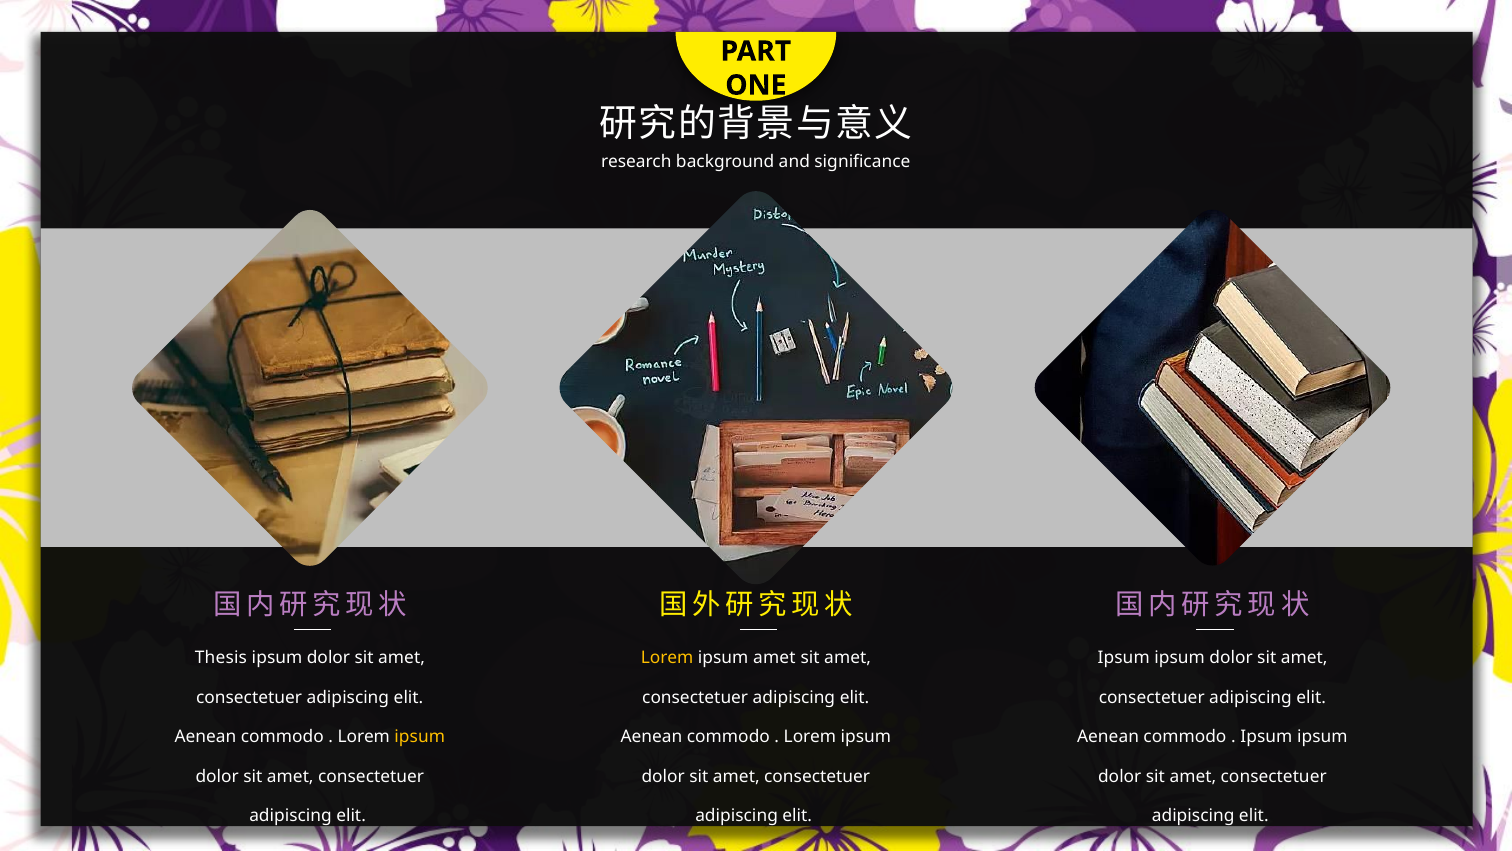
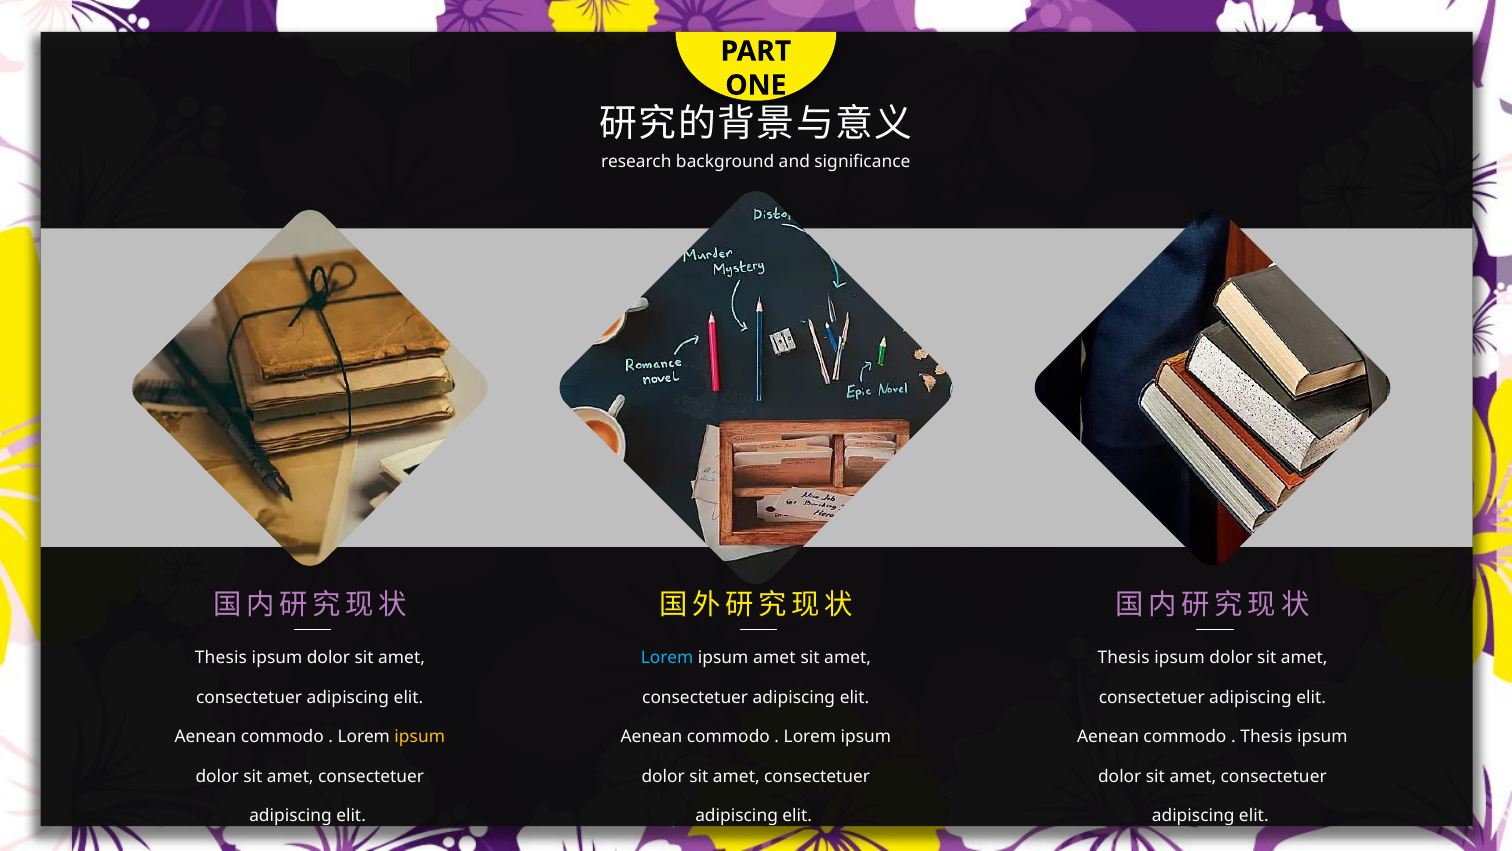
Lorem colour: yellow -> light blue (667, 658)
Ipsum: Ipsum -> Thesis (1124, 658)
Ipsum: Ipsum -> Thesis (1266, 737)
